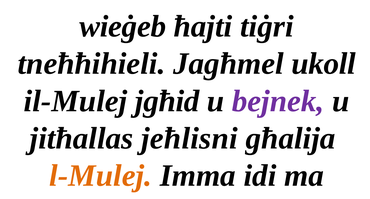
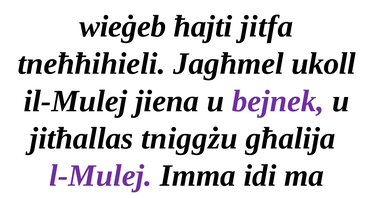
tiġri: tiġri -> jitfa (267, 26)
jgħid: jgħid -> jiena (167, 101)
jeħlisni: jeħlisni -> tniggżu (189, 138)
l-Mulej colour: orange -> purple (101, 176)
